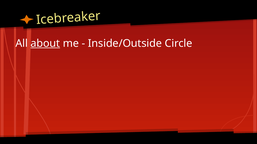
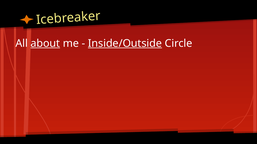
Inside/Outside underline: none -> present (125, 43)
